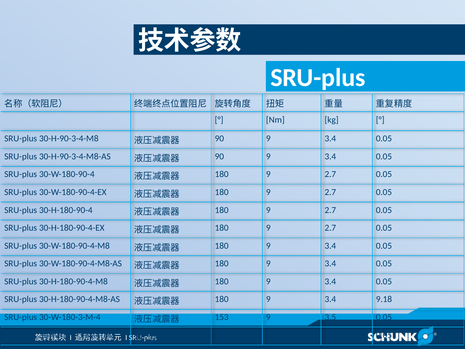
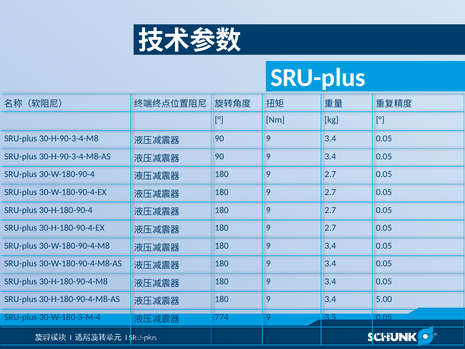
9.18: 9.18 -> 5.00 (384, 299)
153: 153 -> 774 (222, 317)
